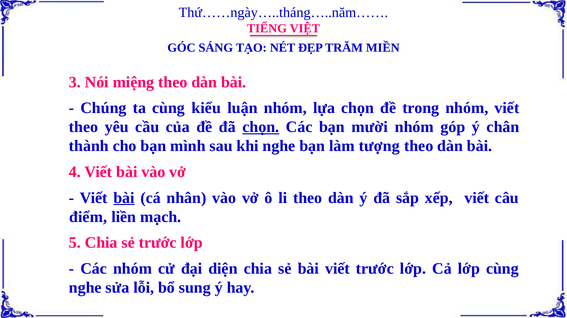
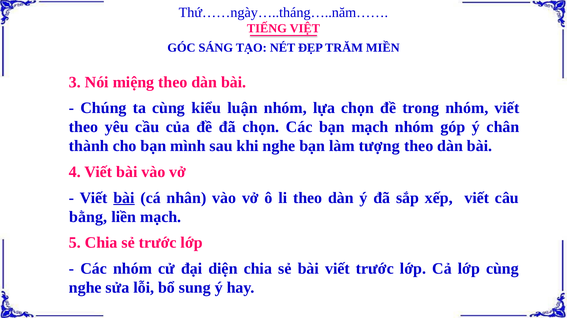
chọn underline: present -> none (261, 127)
bạn mười: mười -> mạch (370, 127)
điểm: điểm -> bằng (88, 217)
